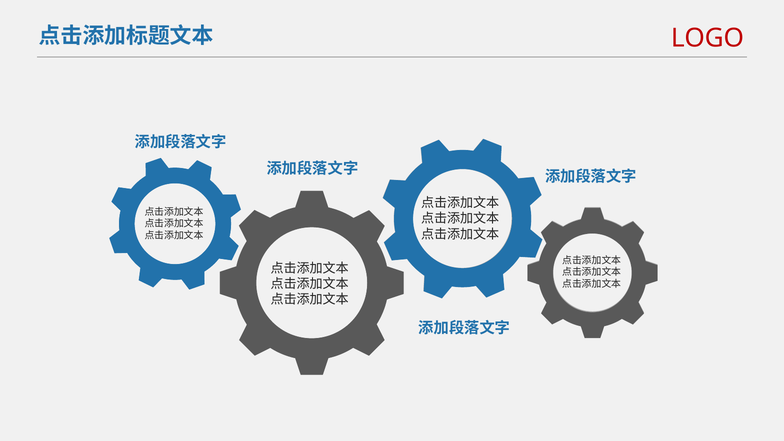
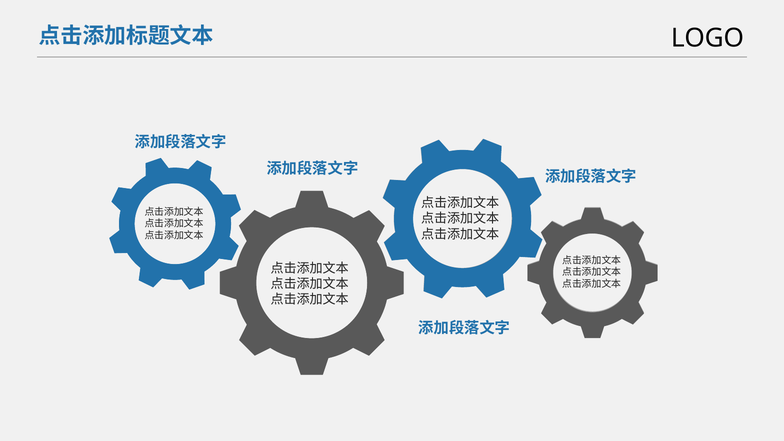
LOGO colour: red -> black (707, 38)
